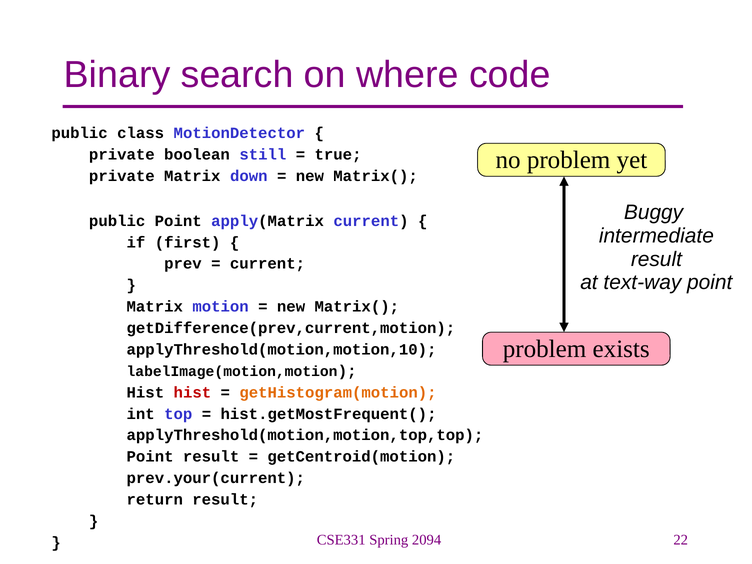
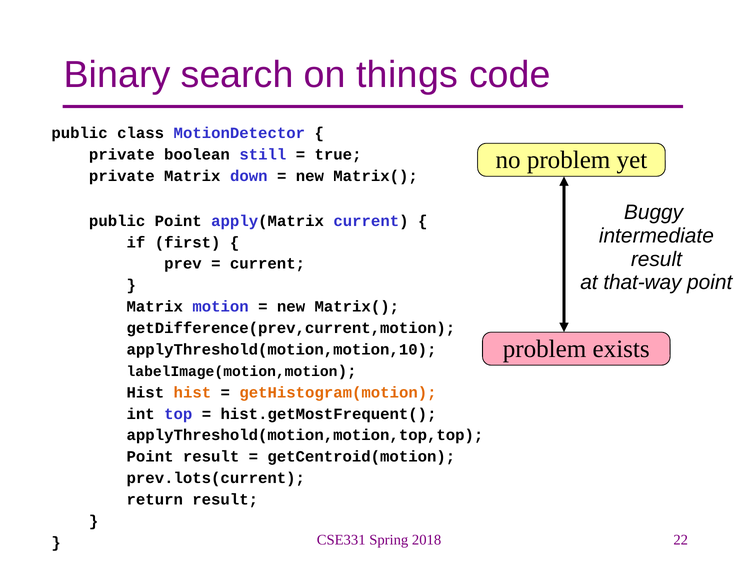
where: where -> things (407, 75)
text-way: text-way -> that-way (642, 282)
hist colour: red -> orange (192, 392)
prev.your(current: prev.your(current -> prev.lots(current (216, 478)
2094: 2094 -> 2018 (427, 540)
